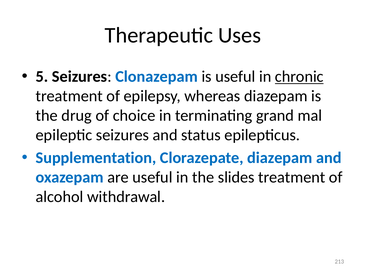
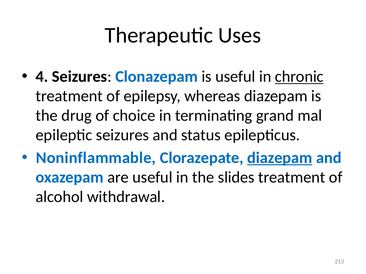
5: 5 -> 4 (42, 77)
Supplementation: Supplementation -> Noninflammable (96, 158)
diazepam underline: none -> present (280, 158)
